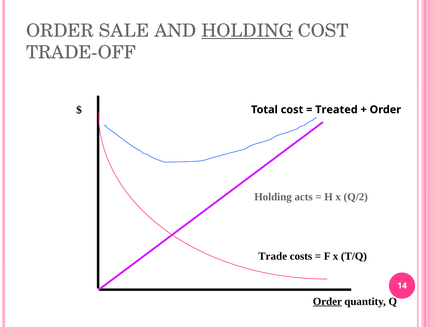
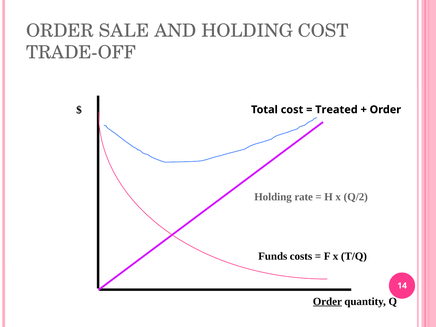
HOLDING underline: present -> none (247, 31)
acts: acts -> rate (304, 197)
Trade: Trade -> Funds (273, 256)
